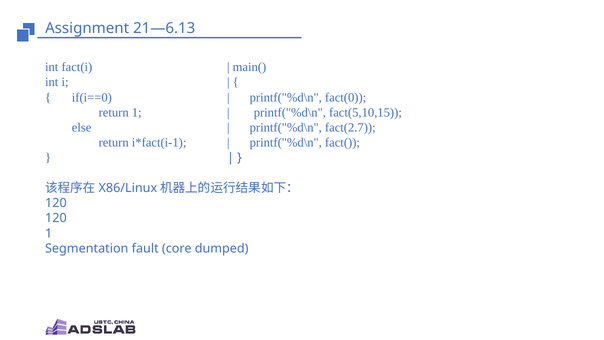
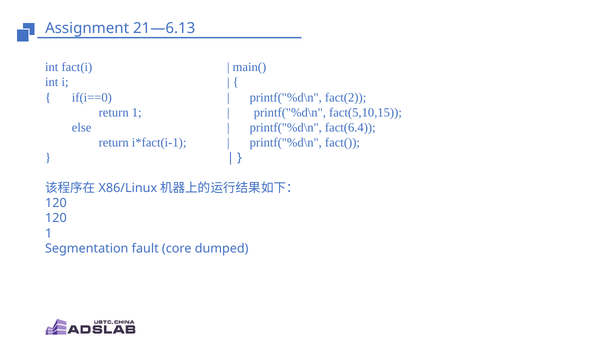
fact(0: fact(0 -> fact(2 (346, 97)
fact(2.7: fact(2.7 -> fact(6.4 (350, 127)
